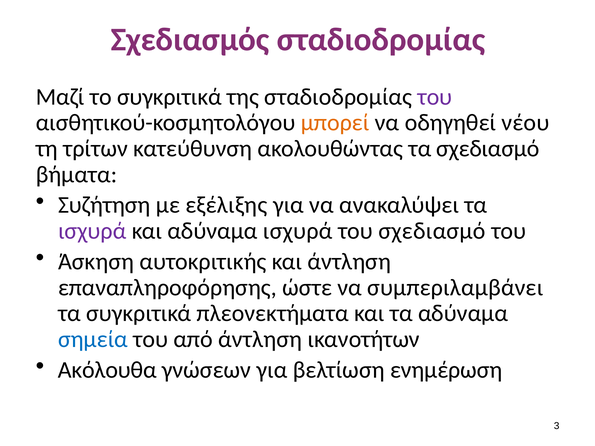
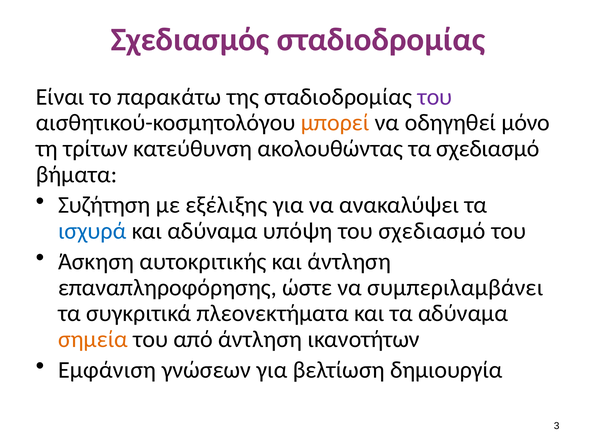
Μαζί: Μαζί -> Είναι (60, 97)
το συγκριτικά: συγκριτικά -> παρακάτω (169, 97)
νέου: νέου -> μόνο (526, 123)
ισχυρά colour: purple -> blue (92, 231)
αδύναμα ισχυρά: ισχυρά -> υπόψη (298, 231)
σημεία colour: blue -> orange (93, 339)
Ακόλουθα: Ακόλουθα -> Εμφάνιση (107, 370)
ενημέρωση: ενημέρωση -> δημιουργία (446, 370)
